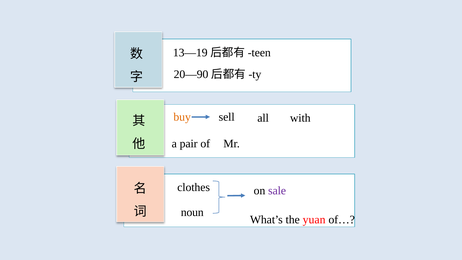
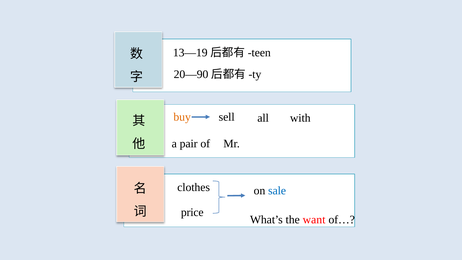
sale colour: purple -> blue (277, 191)
noun: noun -> price (192, 212)
yuan: yuan -> want (314, 220)
